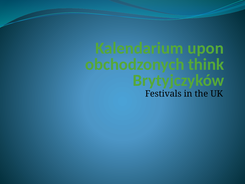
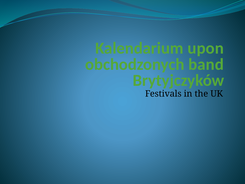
think: think -> band (206, 64)
